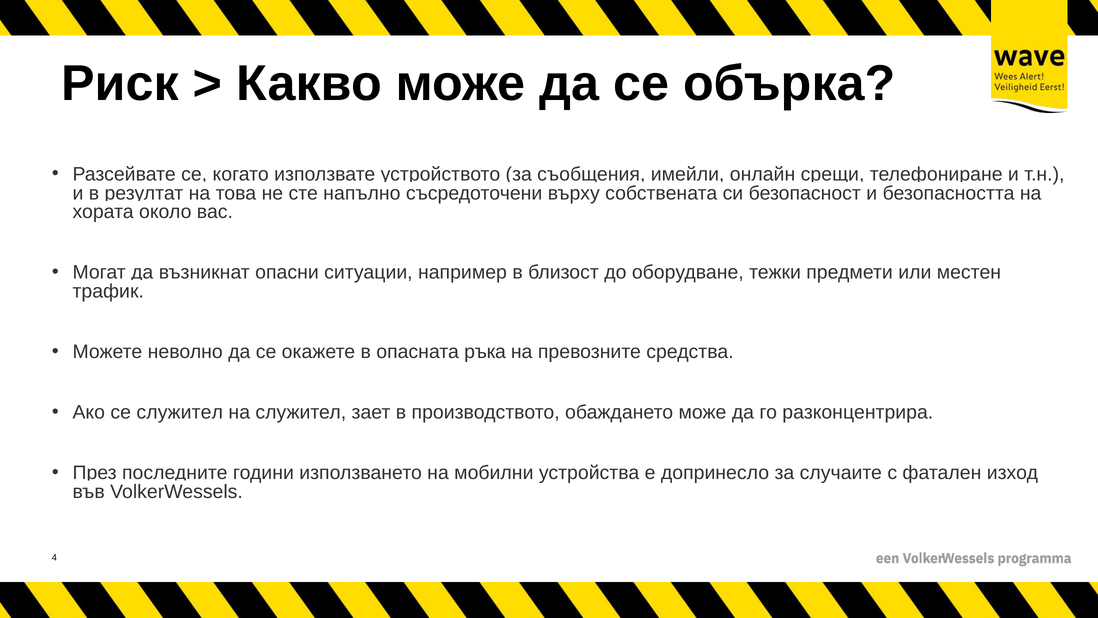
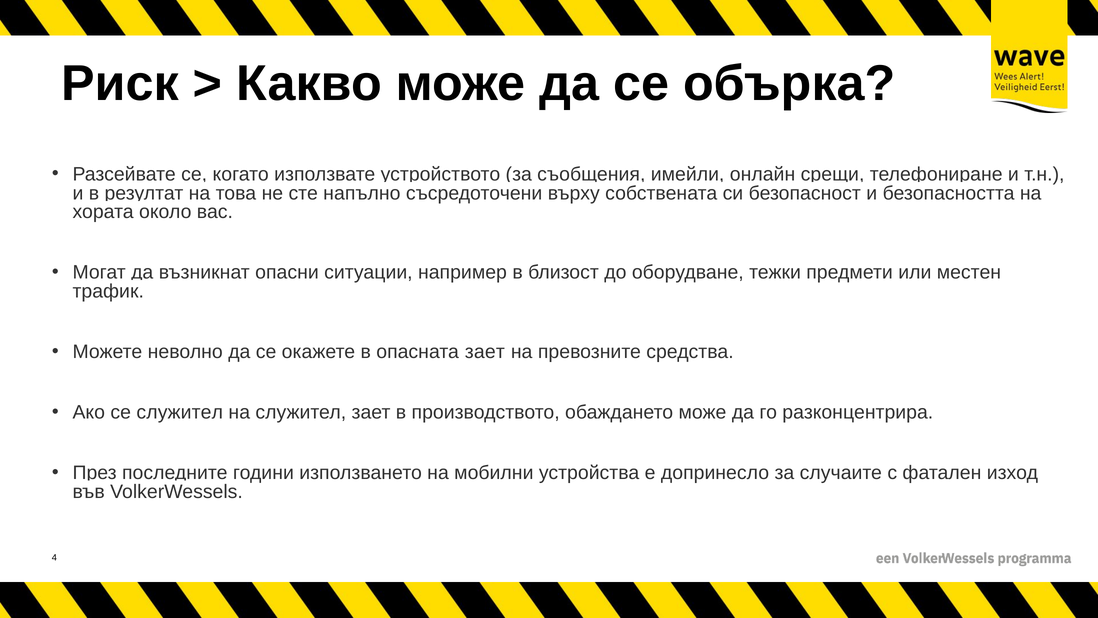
опасната ръка: ръка -> зает (485, 352)
